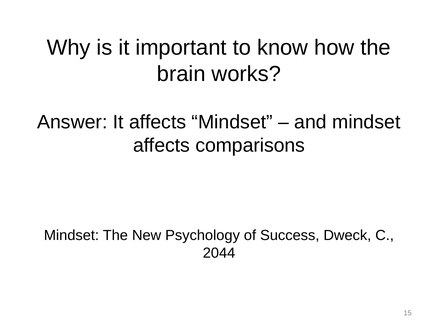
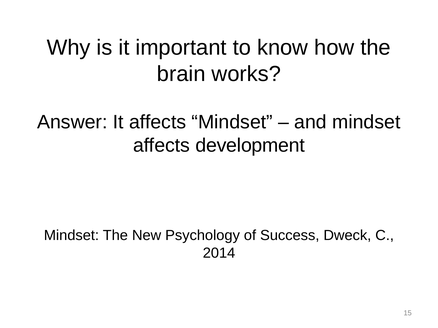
comparisons: comparisons -> development (250, 146)
2044: 2044 -> 2014 (219, 253)
